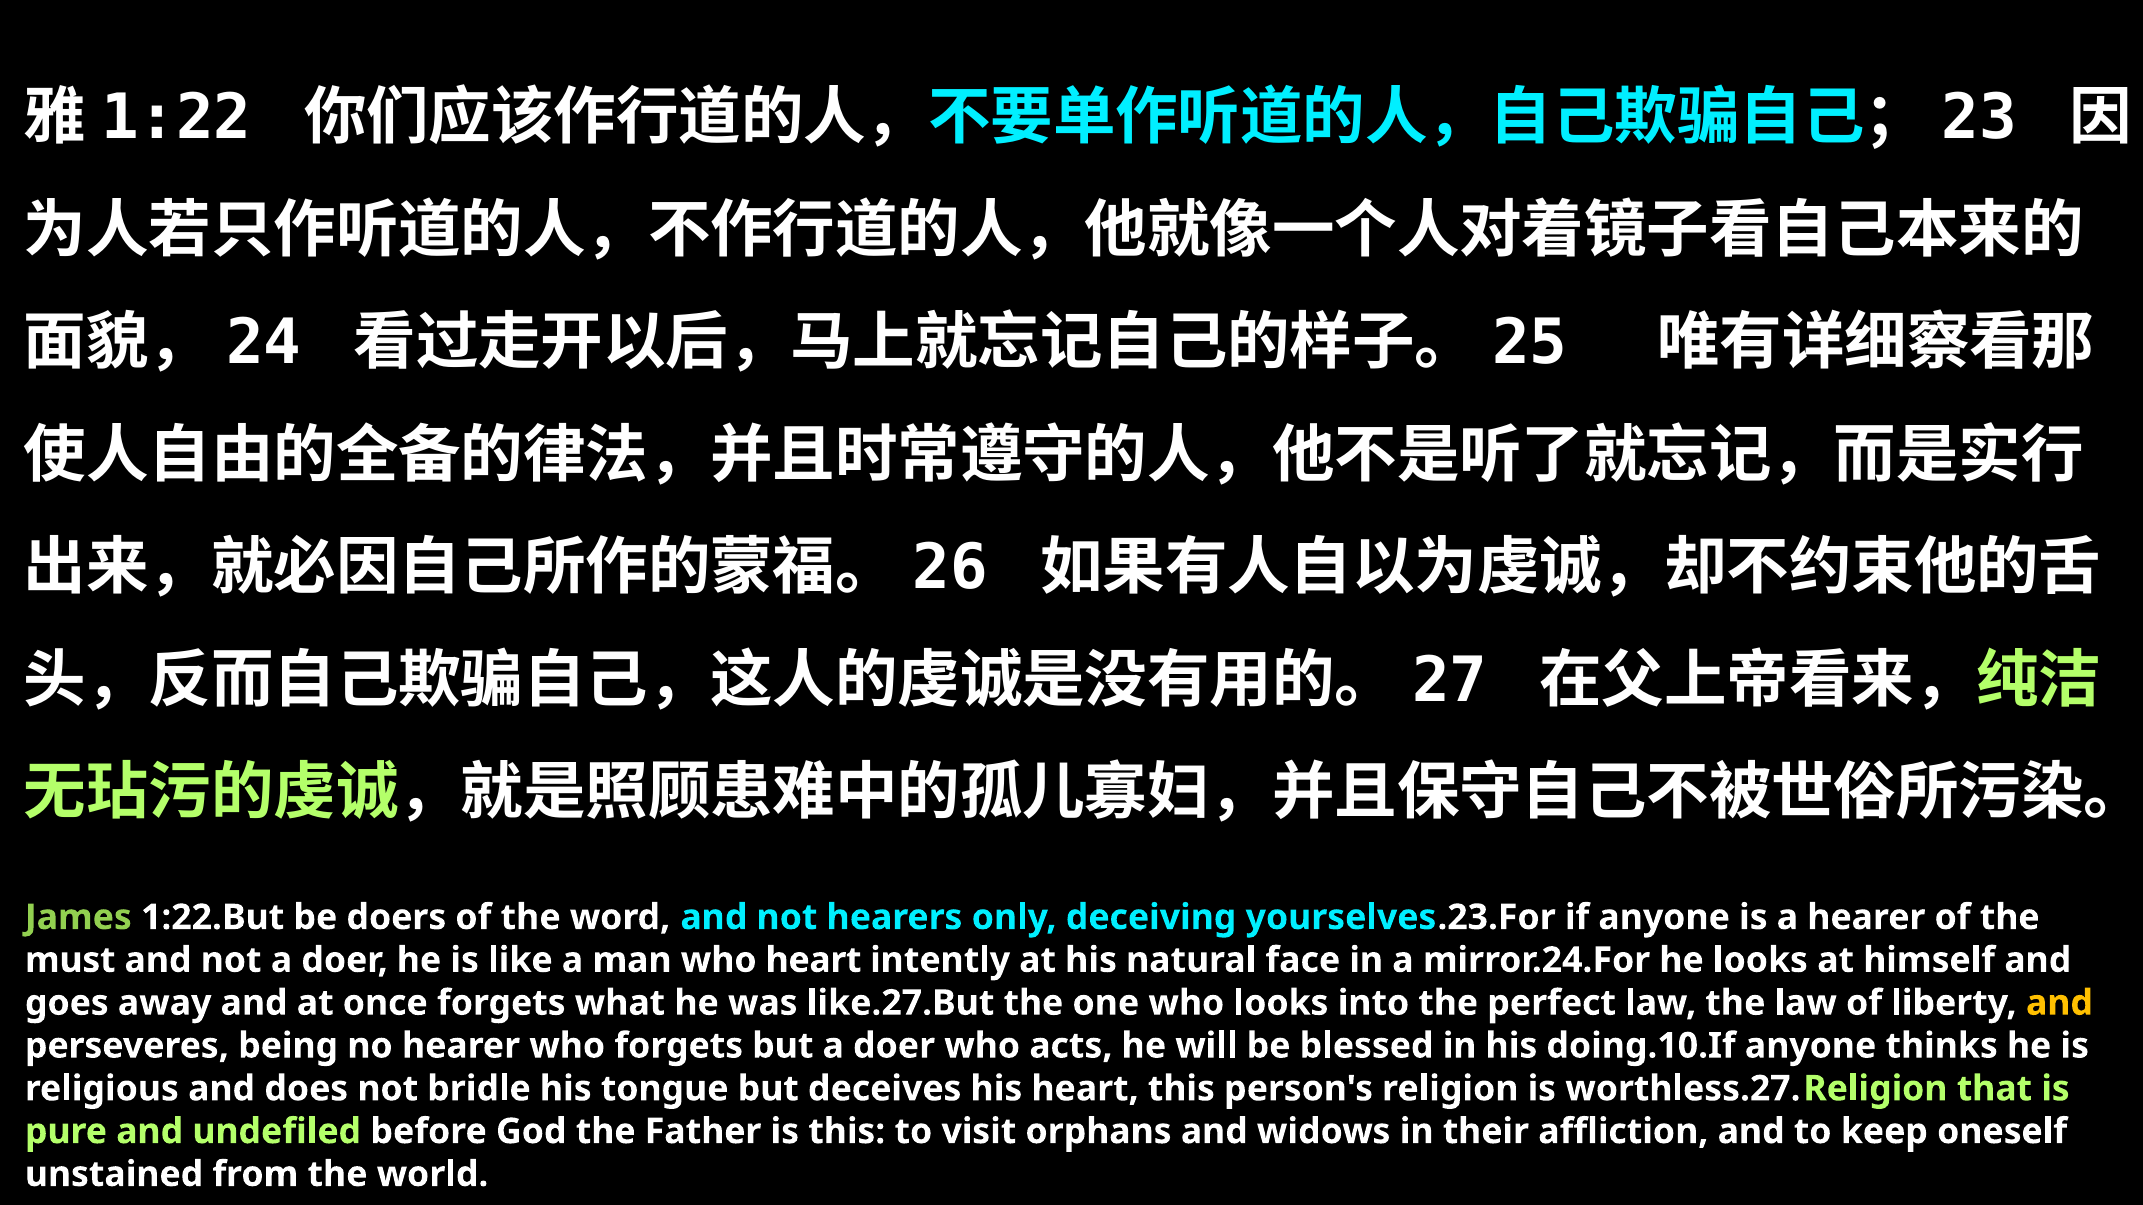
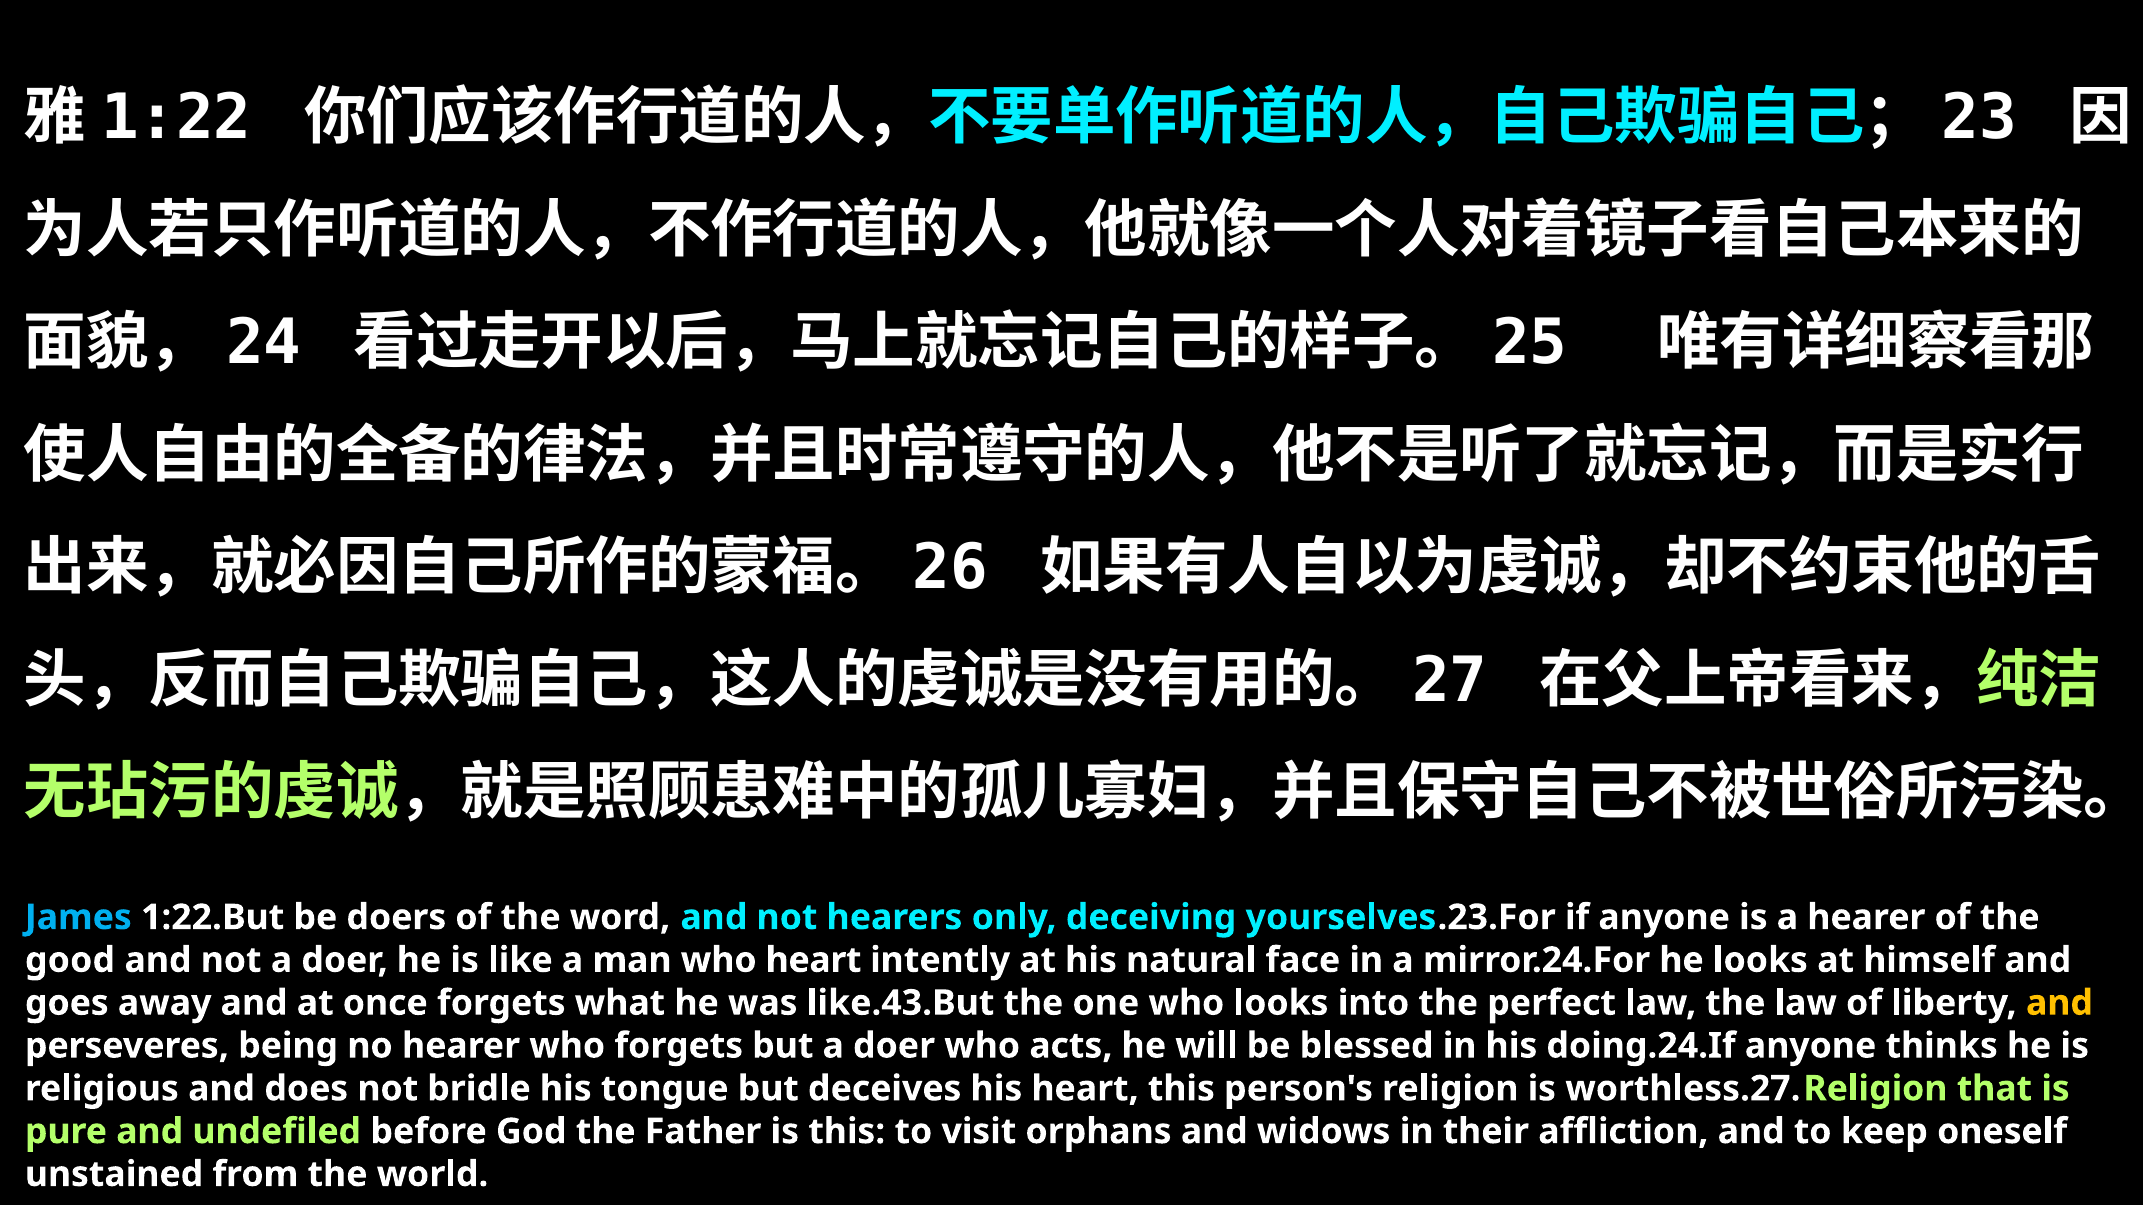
James colour: light green -> light blue (78, 918)
must: must -> good (70, 960)
like.27.But: like.27.But -> like.43.But (901, 1003)
doing.10.If: doing.10.If -> doing.24.If (1641, 1046)
